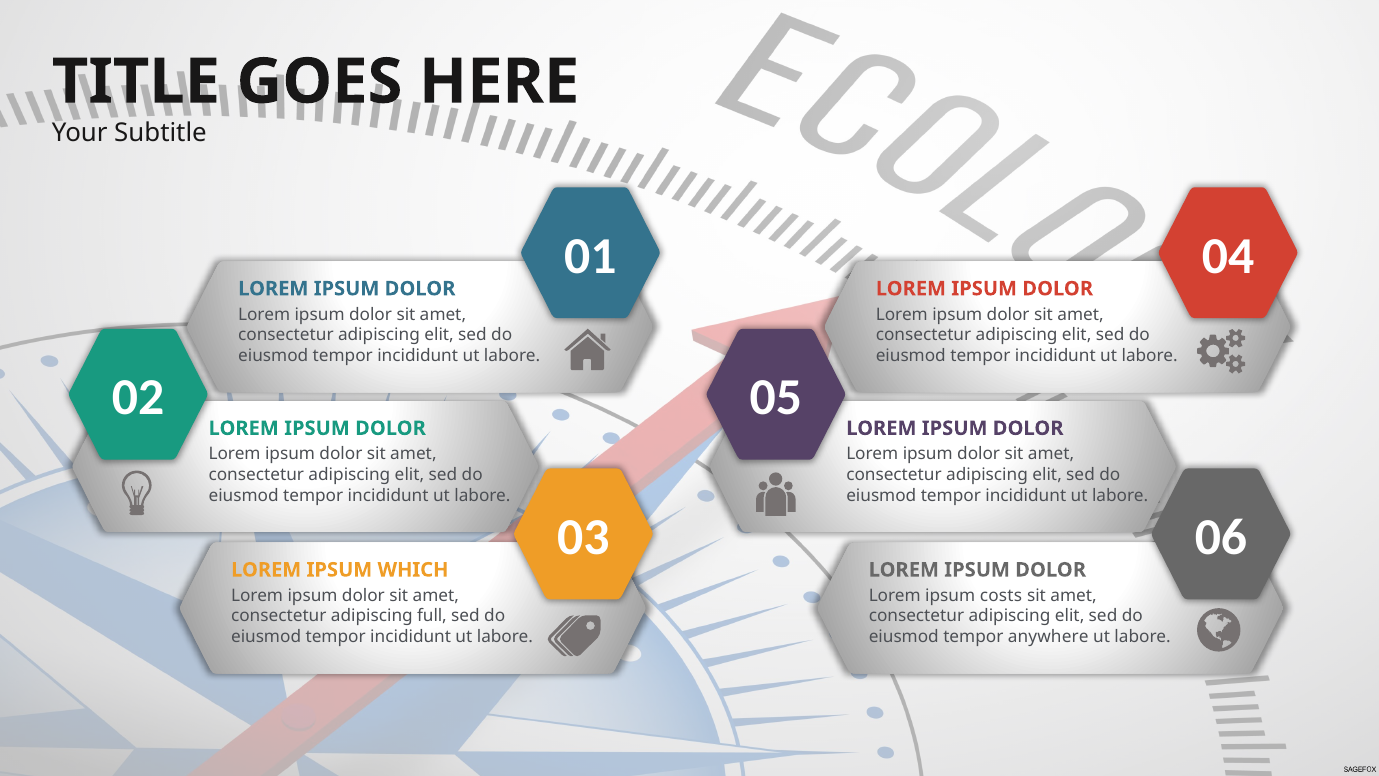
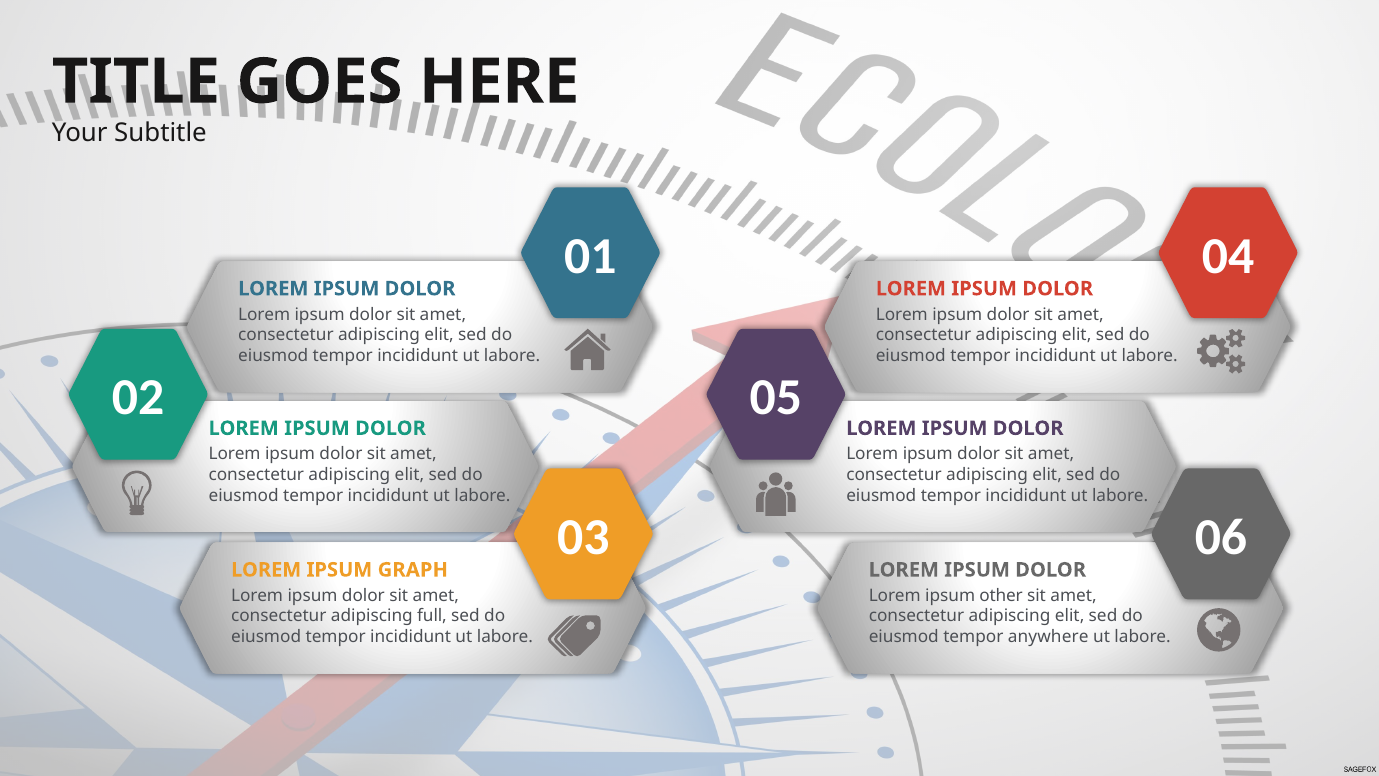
WHICH: WHICH -> GRAPH (413, 570)
costs: costs -> other (1001, 595)
